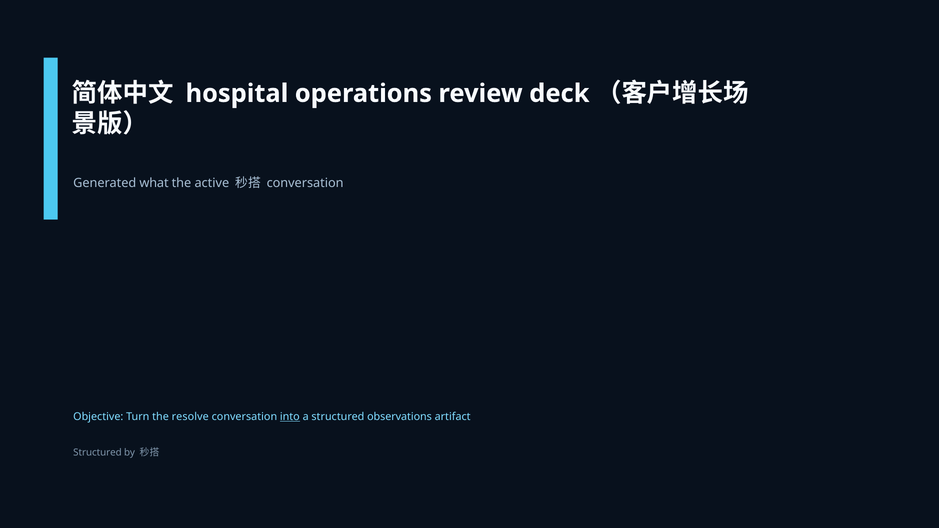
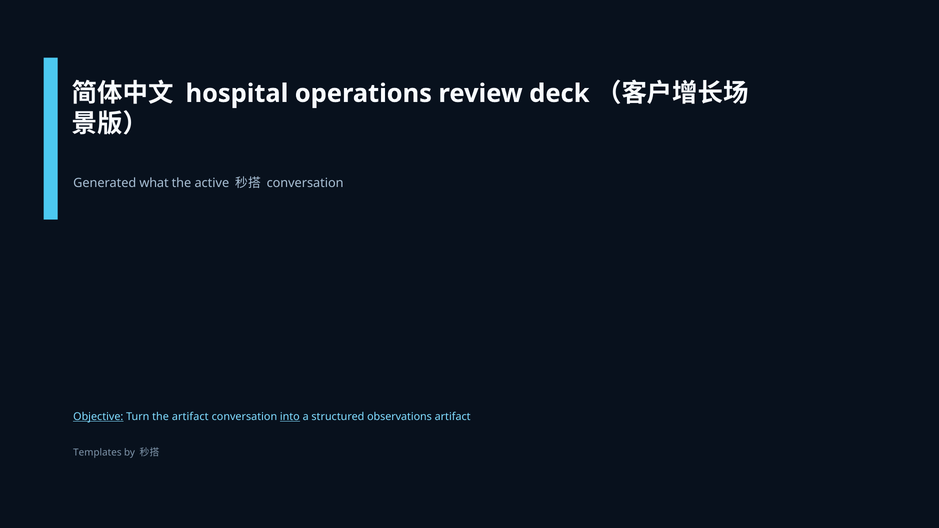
Objective underline: none -> present (98, 417)
the resolve: resolve -> artifact (190, 417)
Structured: Structured -> Templates (97, 453)
